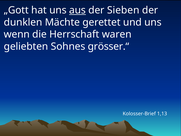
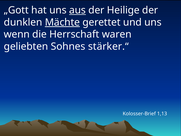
Sieben: Sieben -> Heilige (123, 10)
Mächte underline: none -> present (62, 22)
grösser.“: grösser.“ -> stärker.“ (108, 46)
